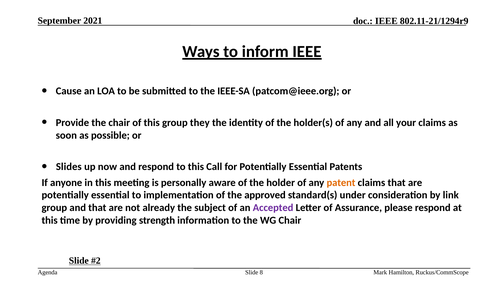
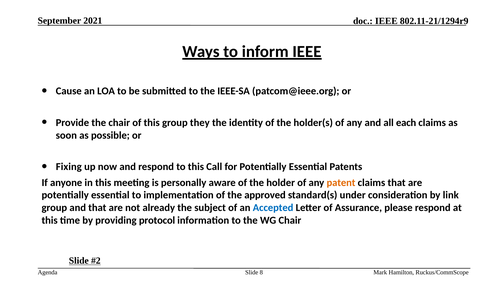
your: your -> each (406, 122)
Slides: Slides -> Fixing (69, 166)
Accepted colour: purple -> blue (273, 207)
strength: strength -> protocol (157, 220)
